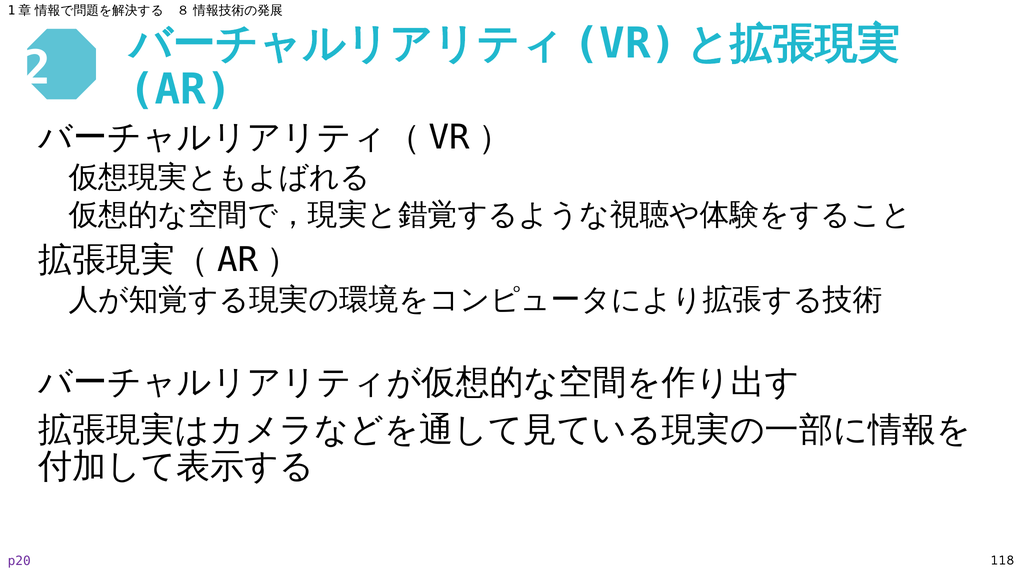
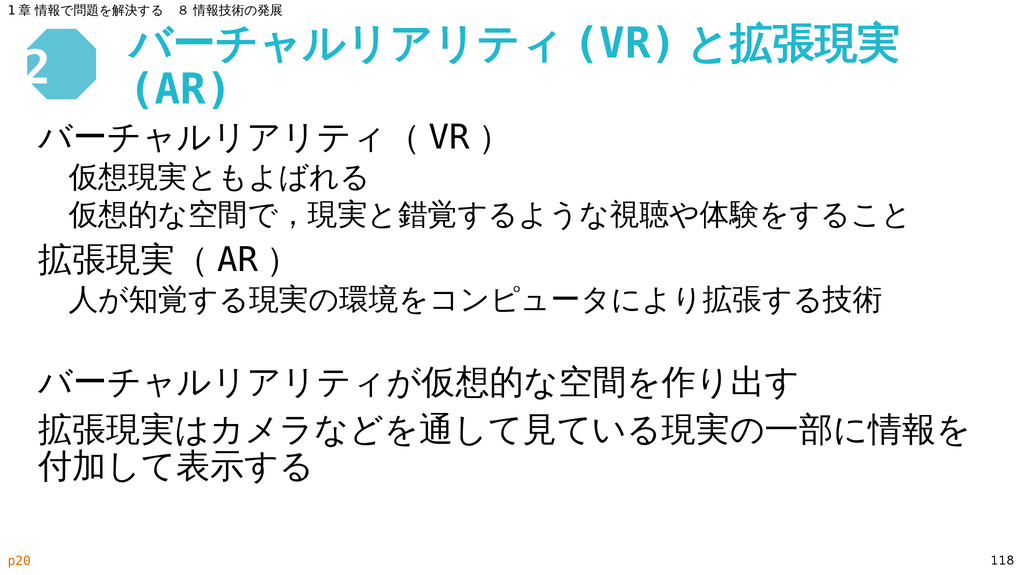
p20 colour: purple -> orange (19, 561)
